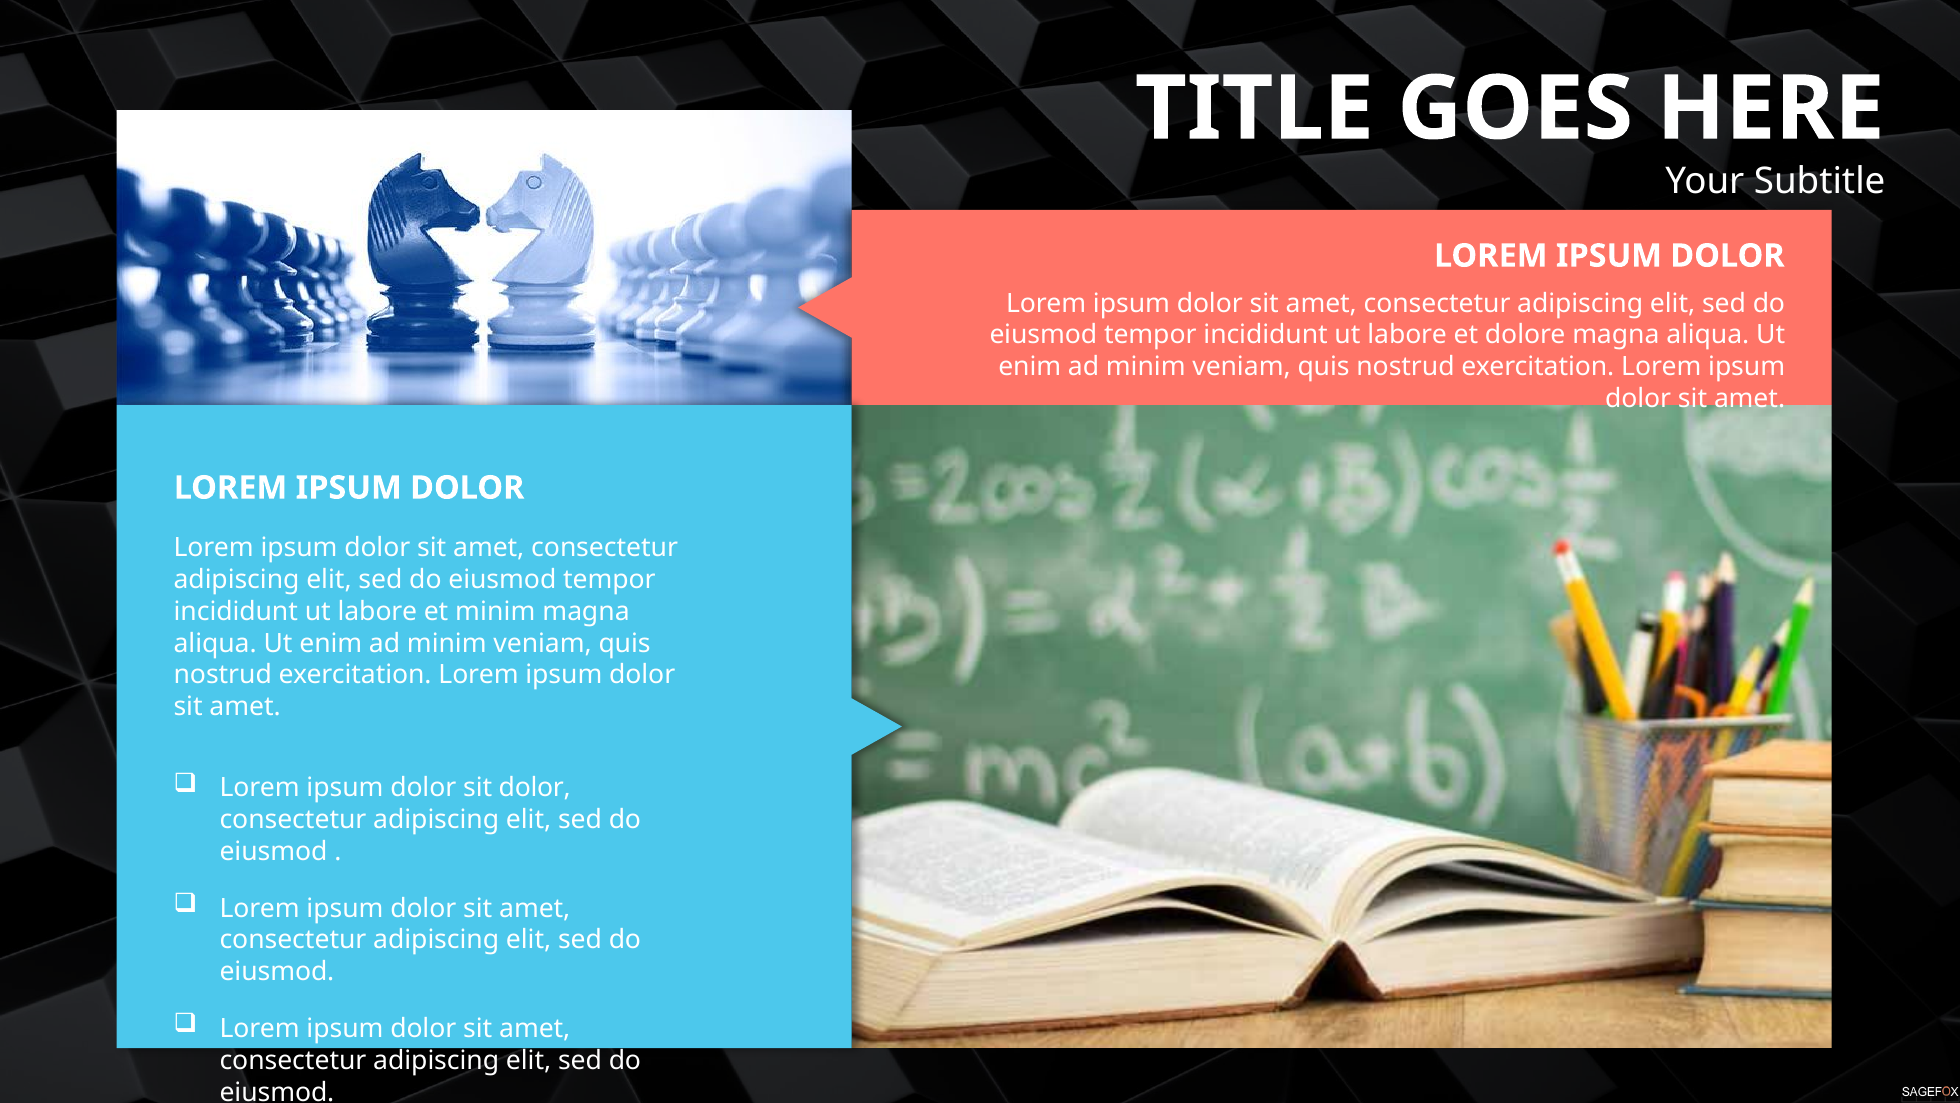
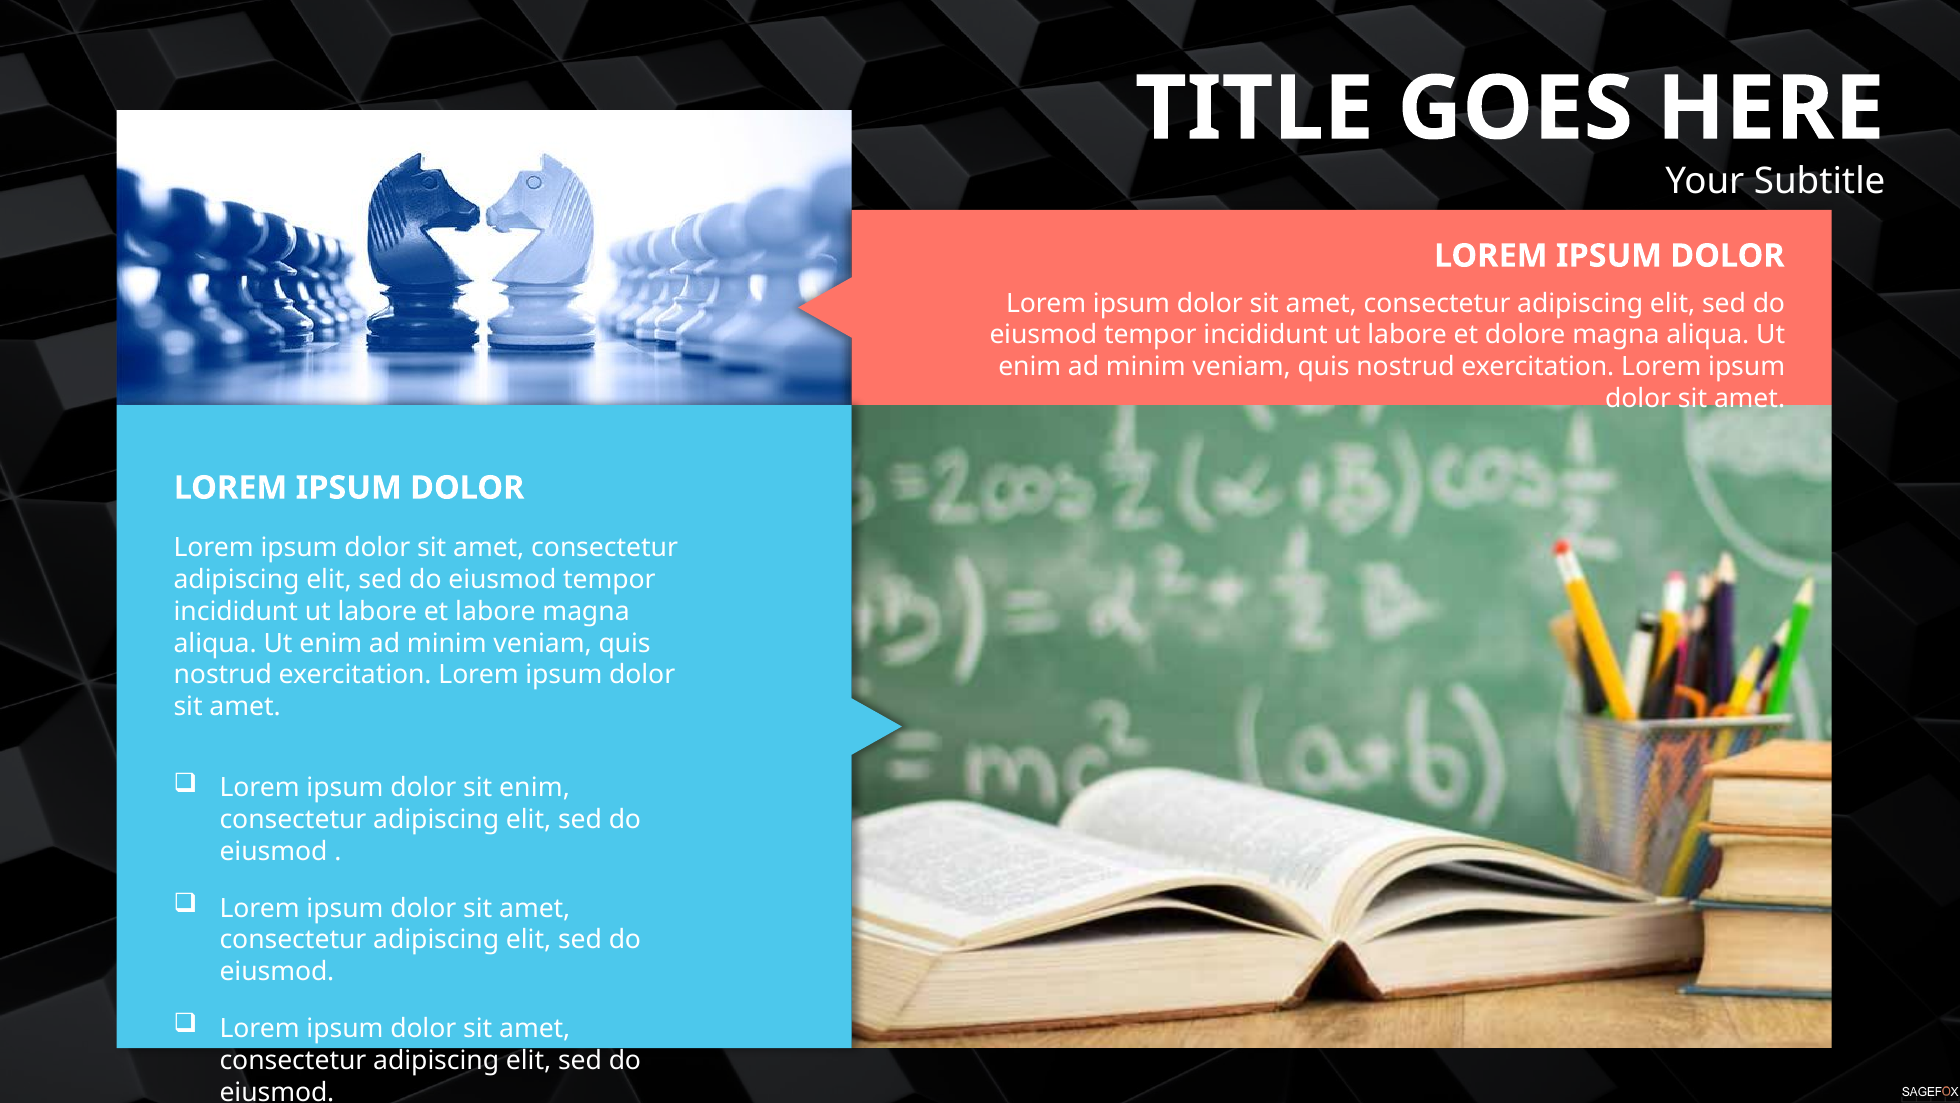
et minim: minim -> labore (495, 611)
sit dolor: dolor -> enim (535, 788)
